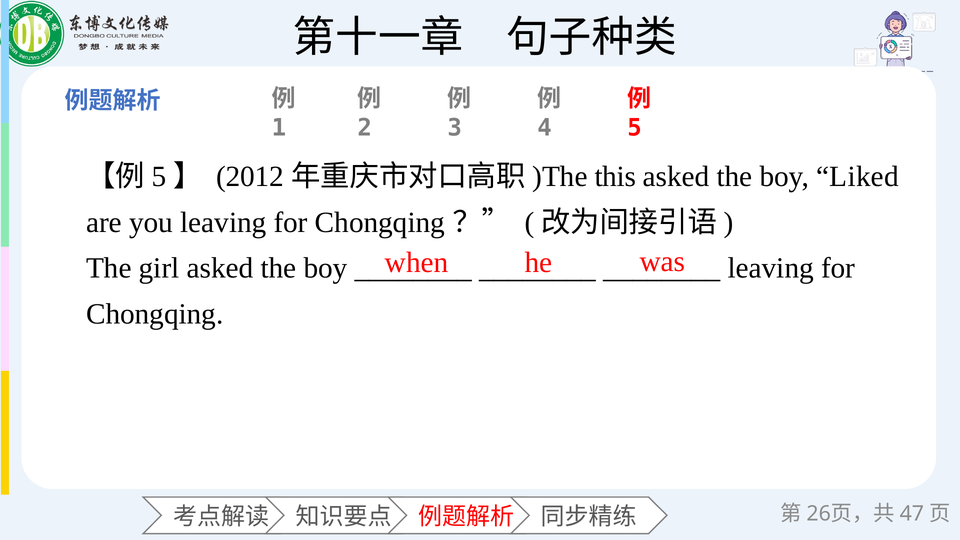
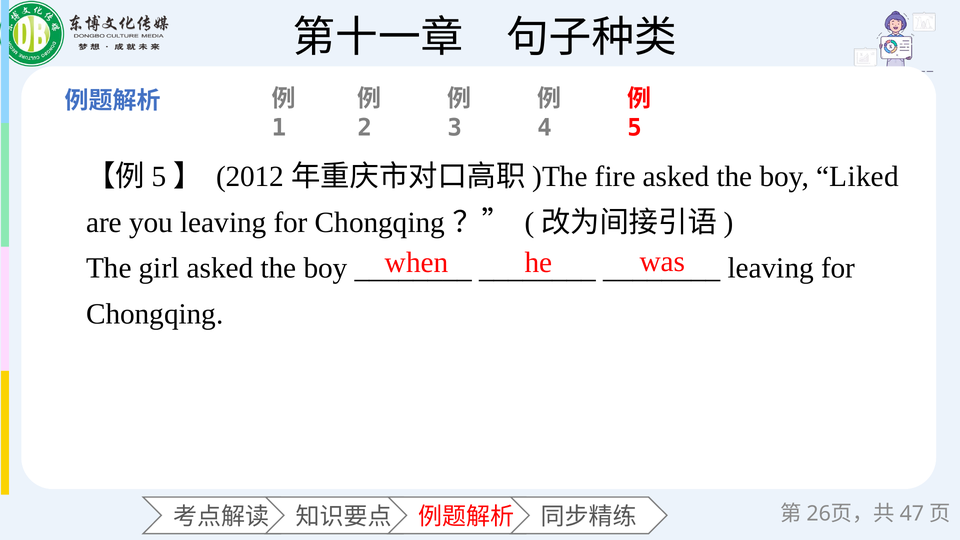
this: this -> fire (615, 177)
